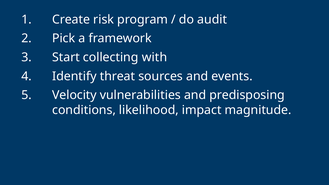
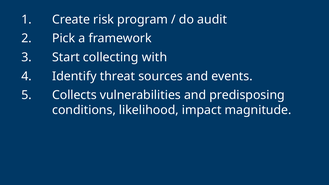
Velocity: Velocity -> Collects (74, 95)
